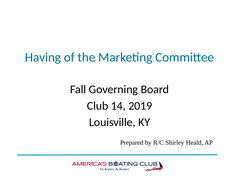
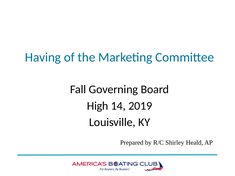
Club: Club -> High (98, 106)
